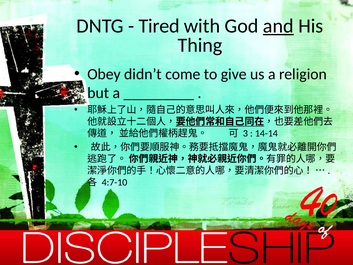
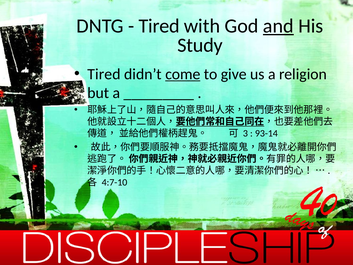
Thing: Thing -> Study (200, 45)
Obey: Obey -> Tired (104, 74)
come underline: none -> present (183, 74)
14-14: 14-14 -> 93-14 (266, 133)
